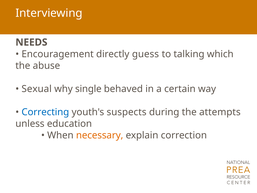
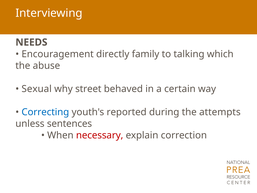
guess: guess -> family (146, 54)
single: single -> street (88, 89)
suspects: suspects -> reported (127, 112)
education: education -> sentences (69, 123)
necessary colour: orange -> red (100, 135)
